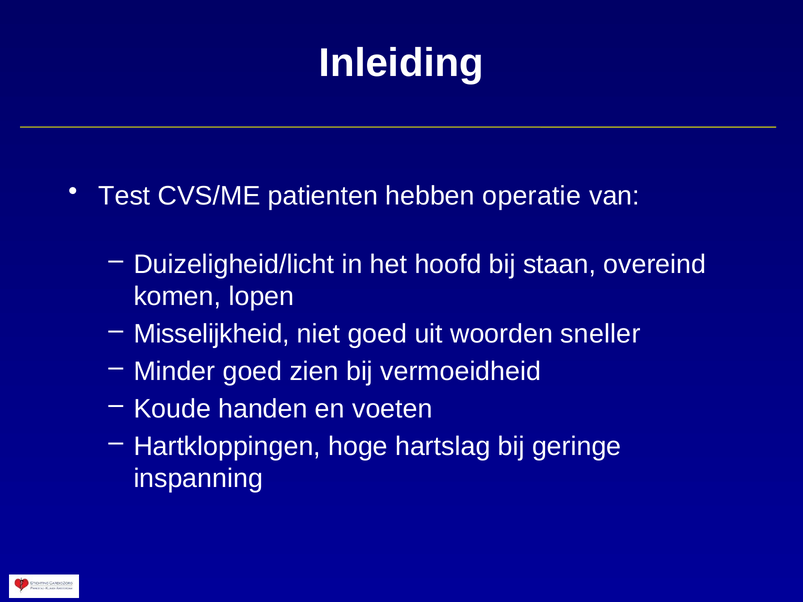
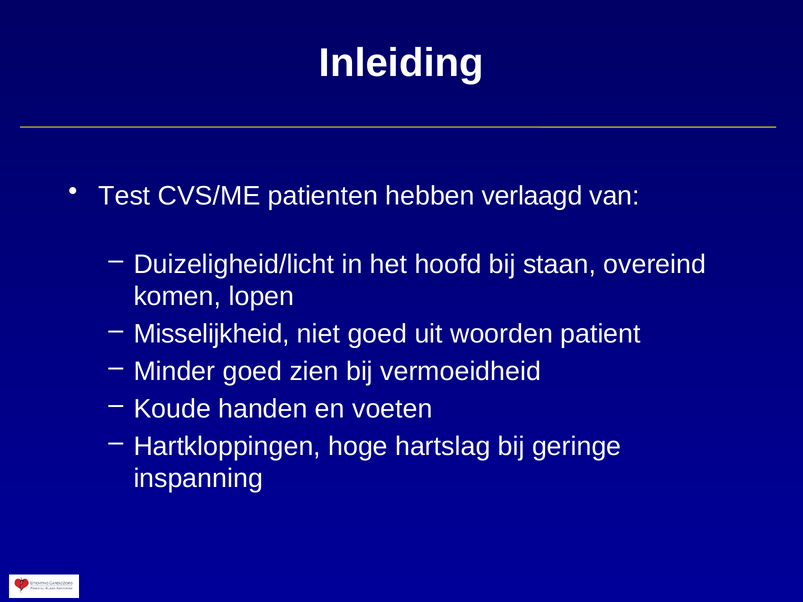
operatie: operatie -> verlaagd (532, 196)
sneller: sneller -> patient (601, 334)
